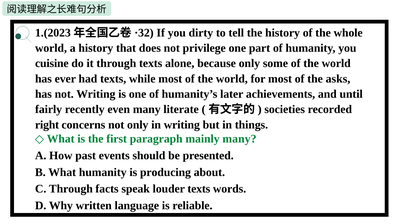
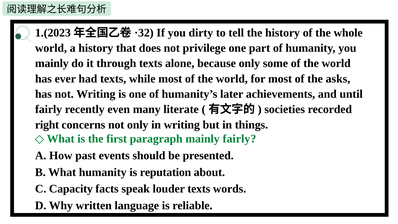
cuisine: cuisine -> mainly (52, 63)
mainly many: many -> fairly (239, 139)
producing: producing -> reputation (166, 172)
C Through: Through -> Capacity (71, 189)
